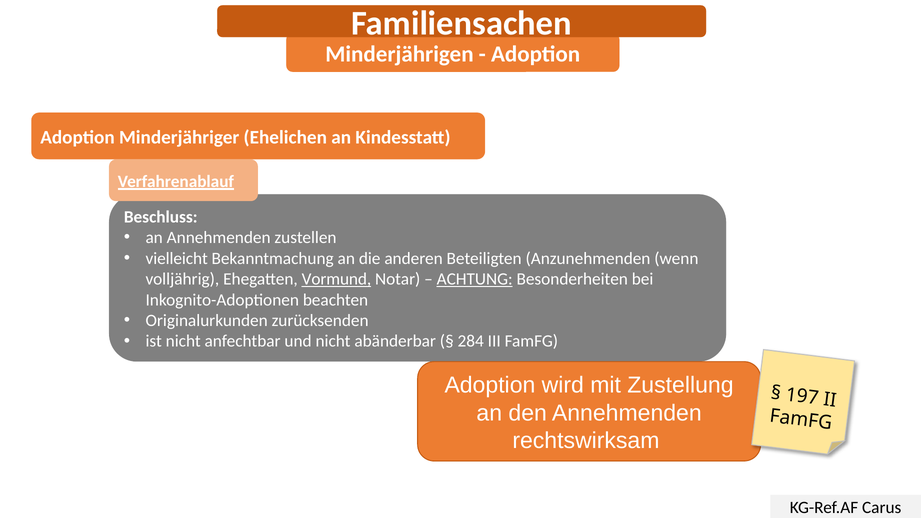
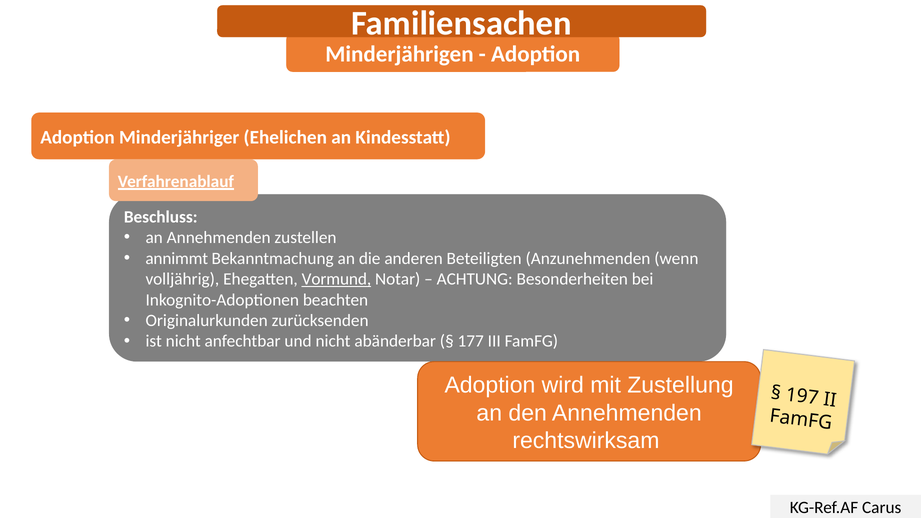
vielleicht: vielleicht -> annimmt (177, 258)
ACHTUNG underline: present -> none (475, 279)
284: 284 -> 177 (471, 341)
